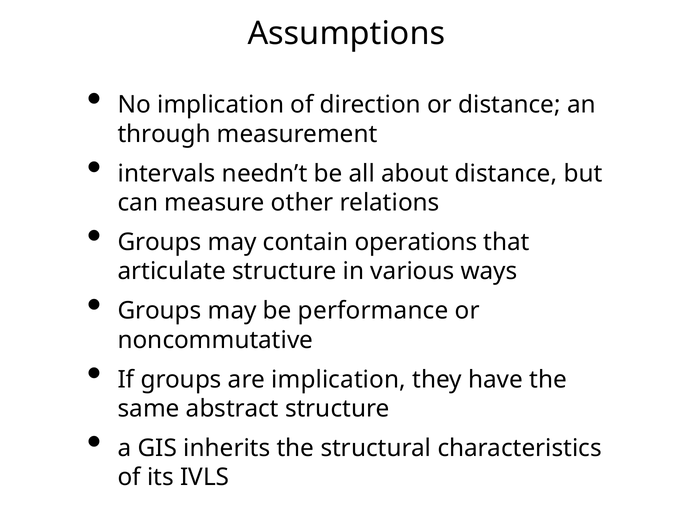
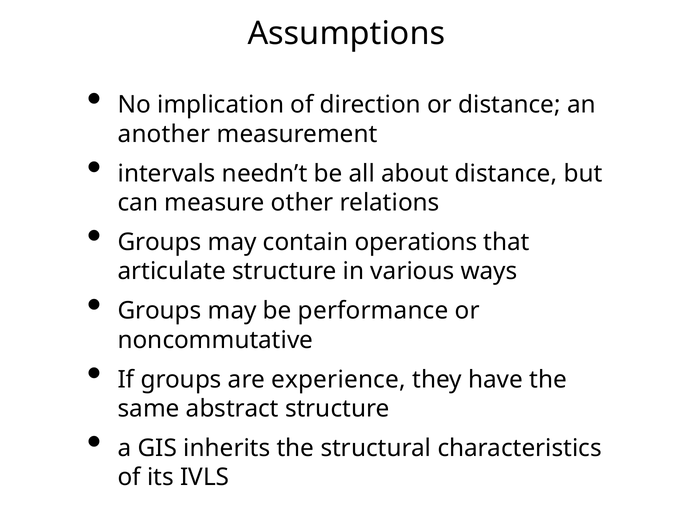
through: through -> another (164, 134)
are implication: implication -> experience (339, 379)
